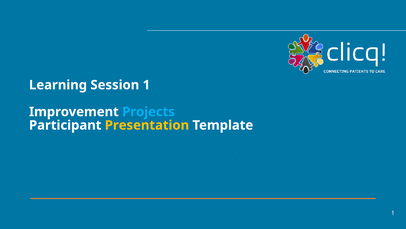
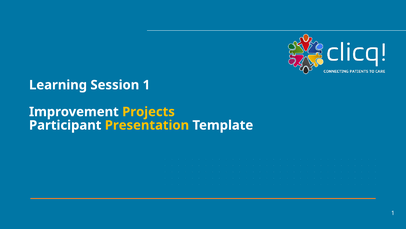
Projects colour: light blue -> yellow (148, 112)
